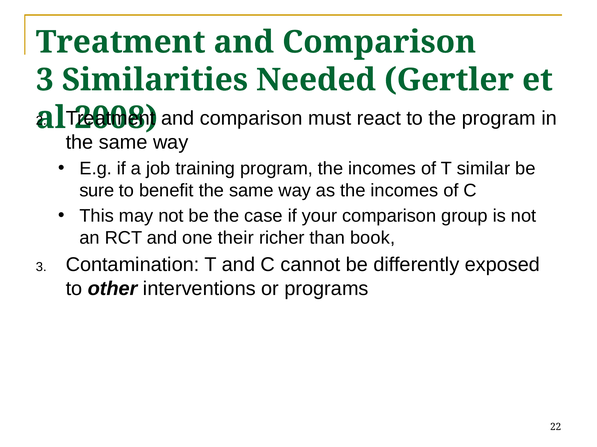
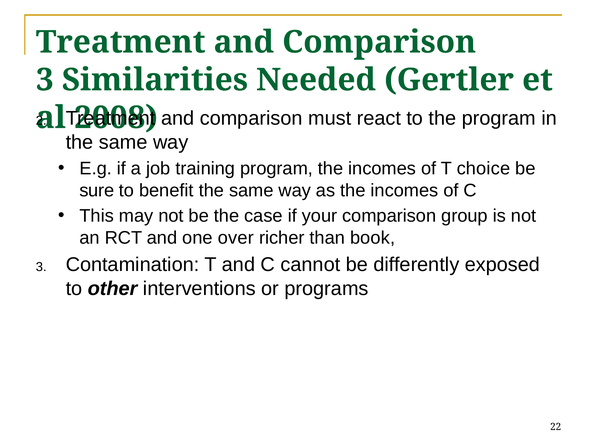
similar: similar -> choice (483, 169)
their: their -> over (236, 238)
